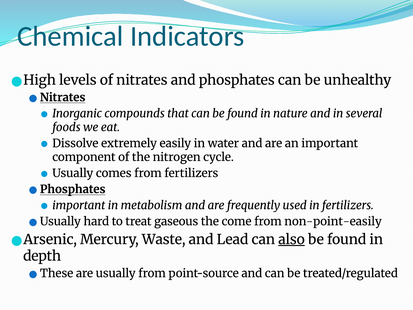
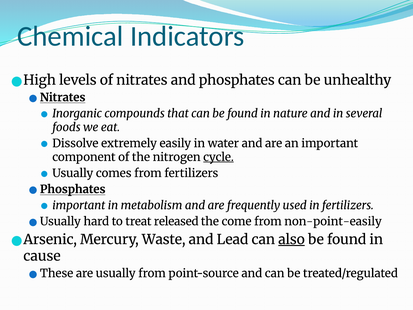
cycle underline: none -> present (219, 157)
gaseous: gaseous -> released (176, 221)
depth: depth -> cause (42, 256)
